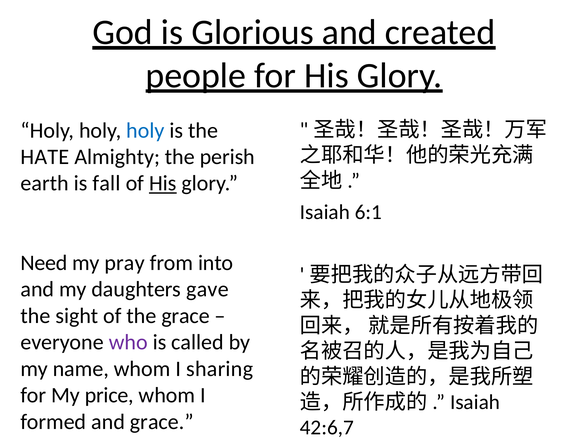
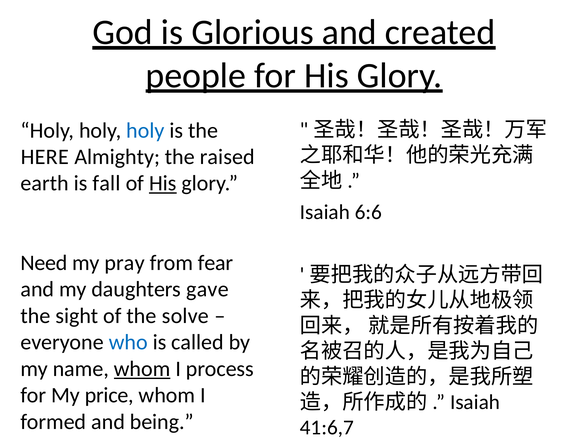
HATE: HATE -> HERE (45, 157)
perish: perish -> raised (227, 157)
6:1: 6:1 -> 6:6 (368, 212)
into: into -> fear (216, 263)
the grace: grace -> solve (185, 316)
who colour: purple -> blue (128, 342)
whom underline: none -> present (142, 369)
sharing: sharing -> process (220, 369)
and grace: grace -> being (162, 422)
42:6,7: 42:6,7 -> 41:6,7 (327, 428)
